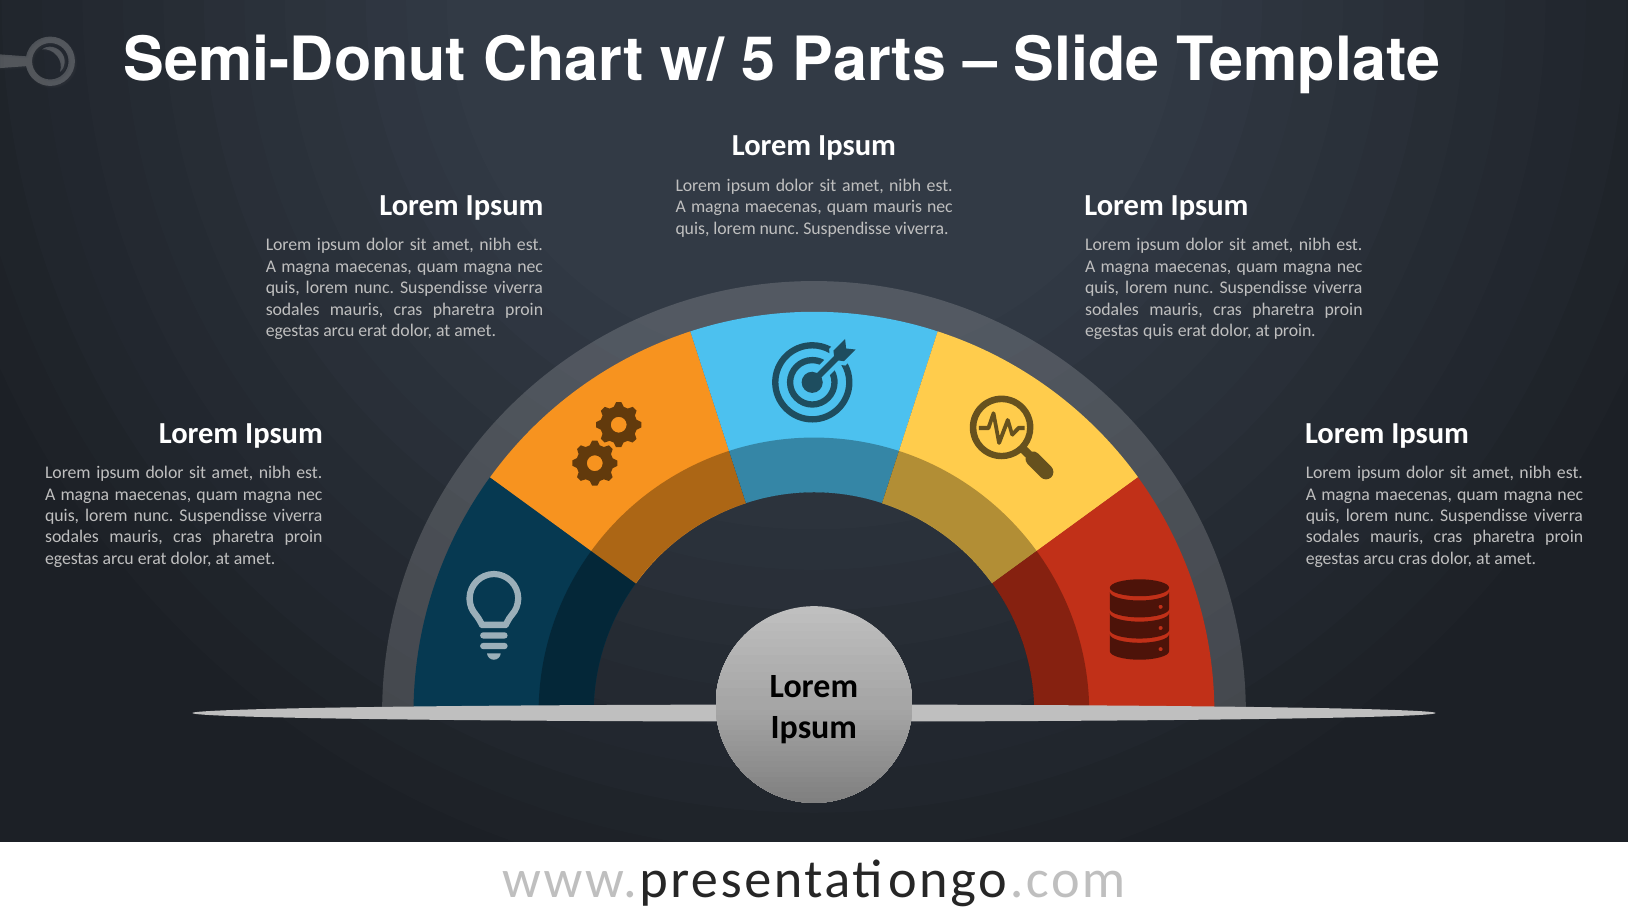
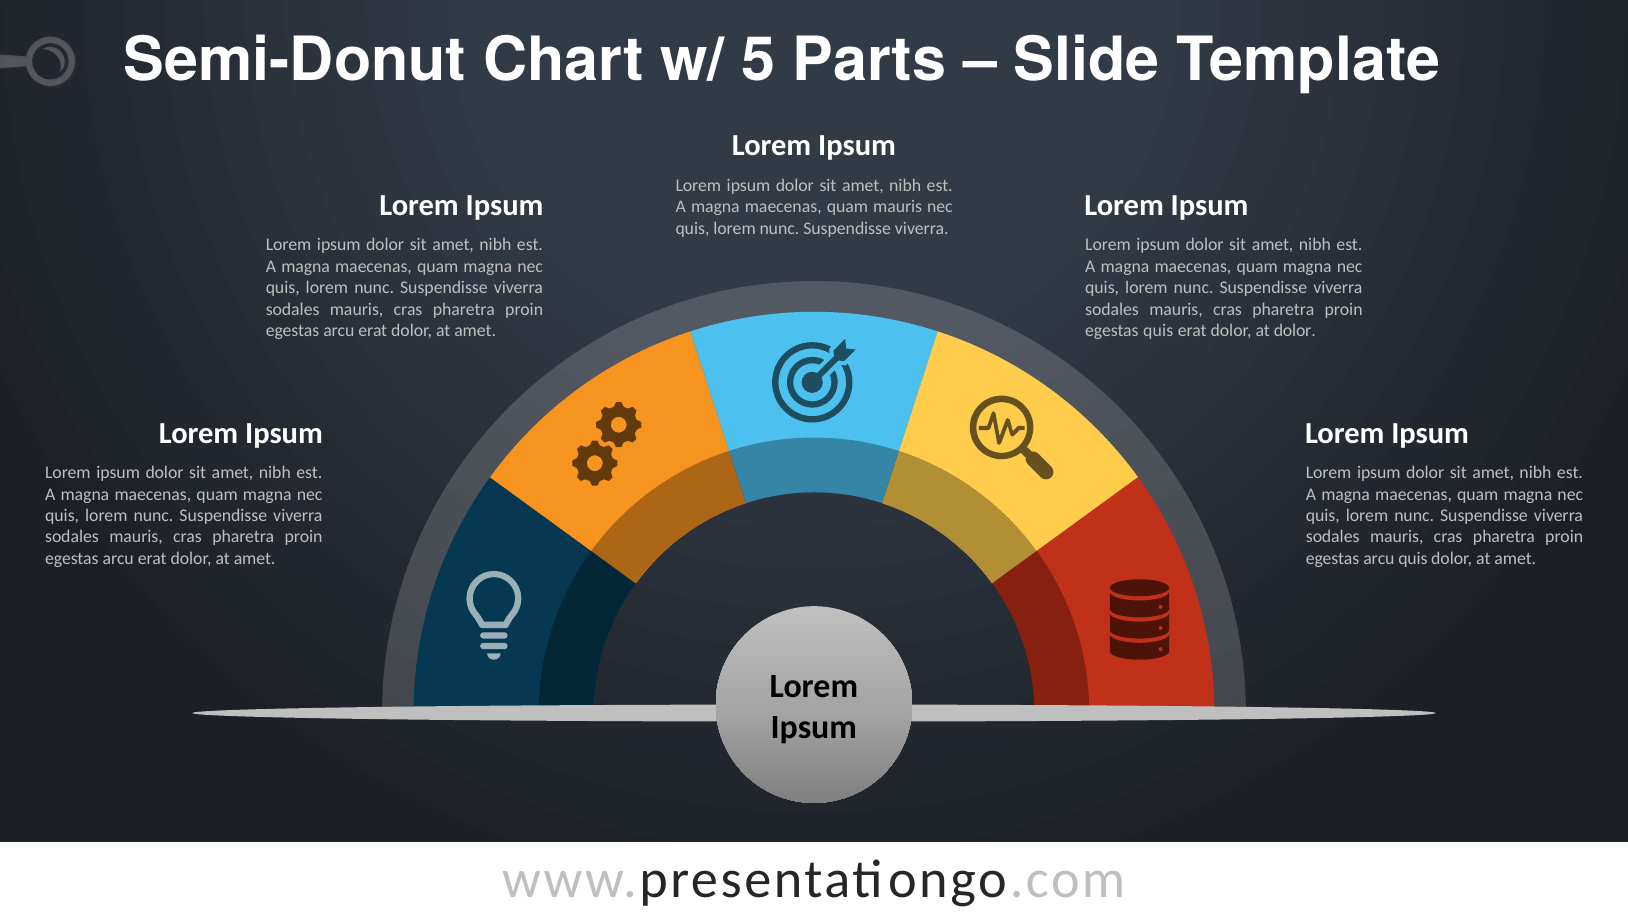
at proin: proin -> dolor (1295, 330)
arcu cras: cras -> quis (1413, 558)
